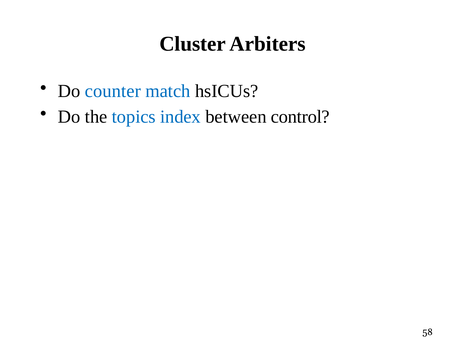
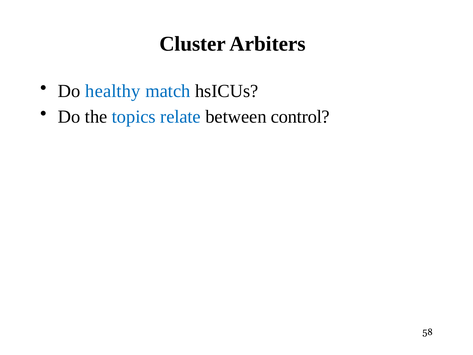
counter: counter -> healthy (113, 91)
index: index -> relate (181, 117)
